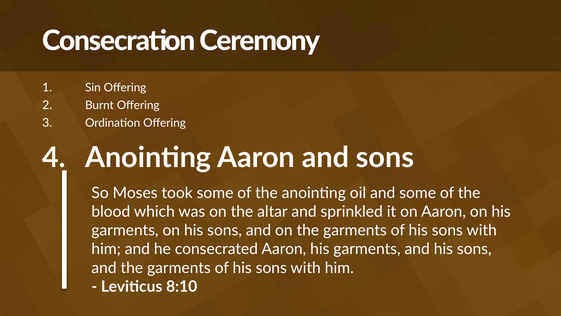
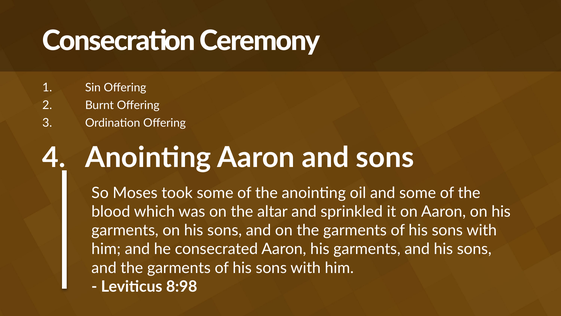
8:10: 8:10 -> 8:98 (182, 286)
